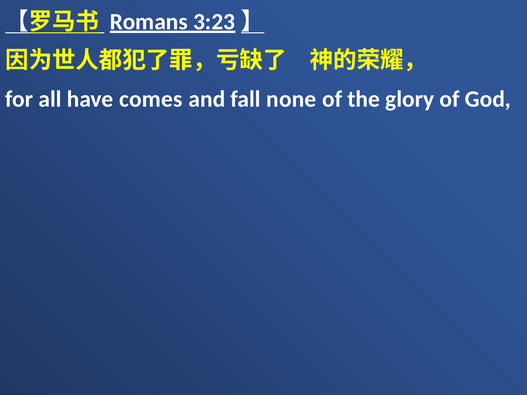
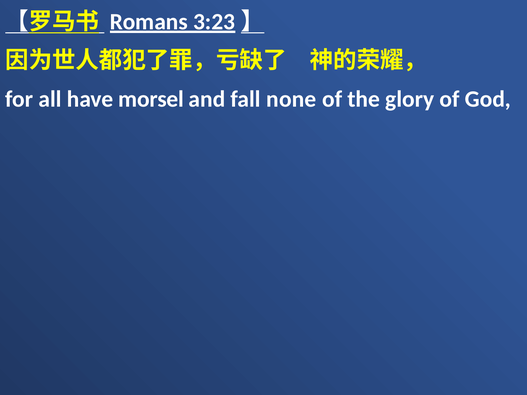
comes: comes -> morsel (151, 99)
